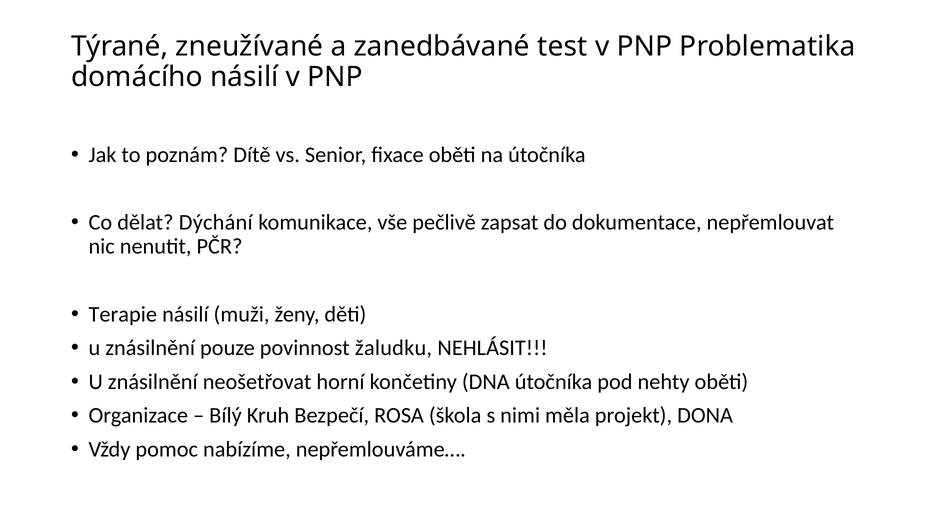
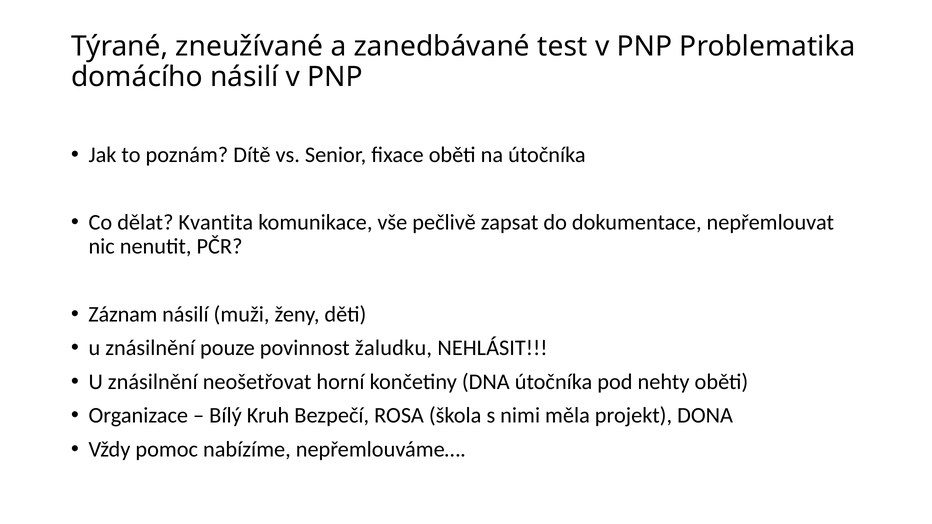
Dýchání: Dýchání -> Kvantita (216, 223)
Terapie: Terapie -> Záznam (123, 314)
